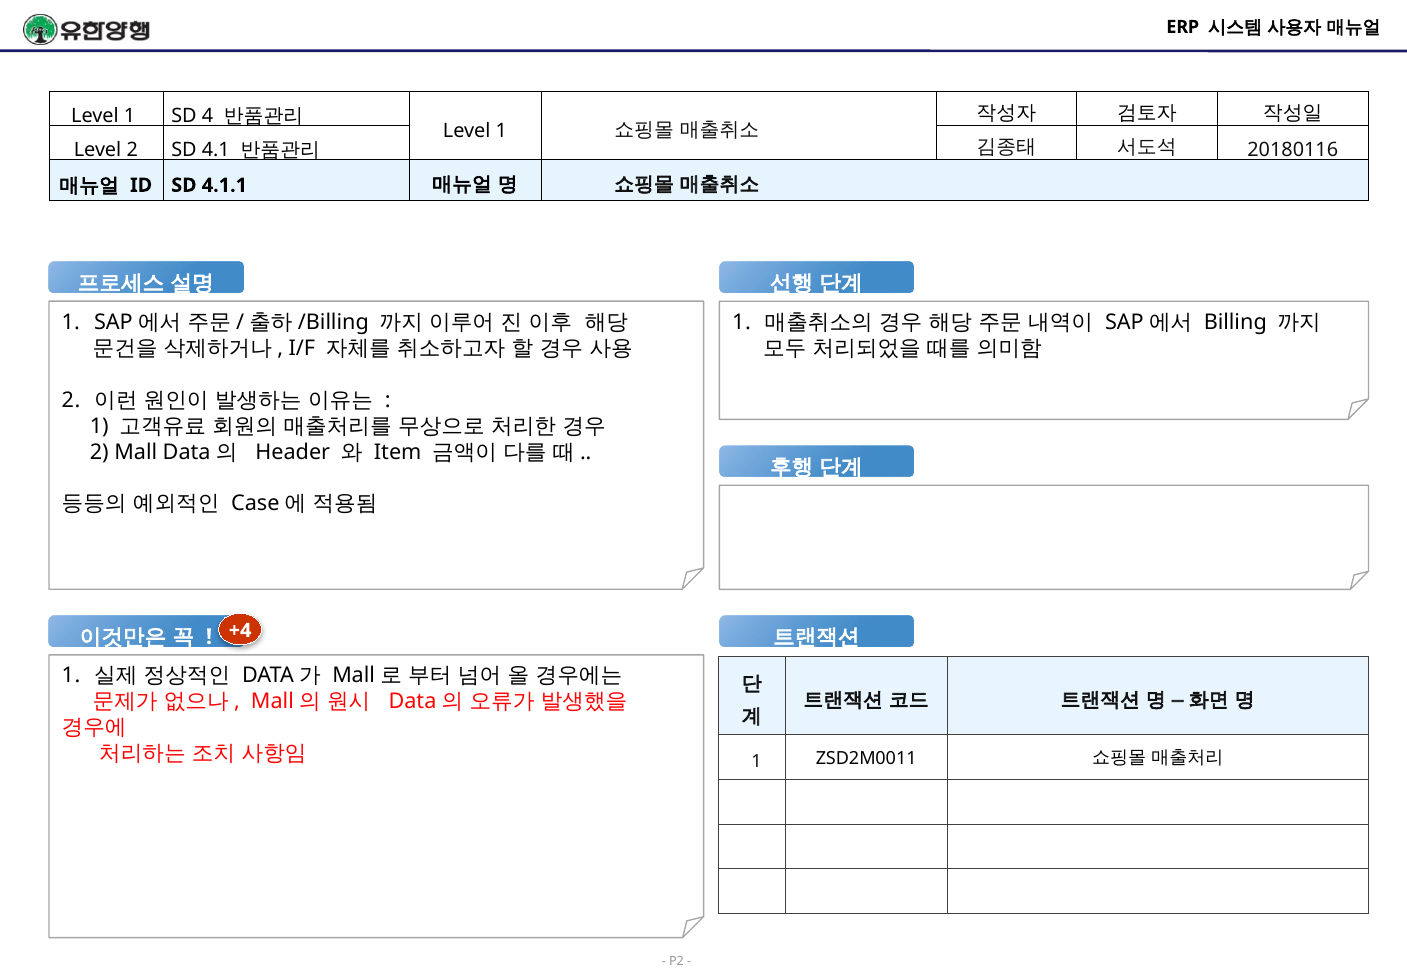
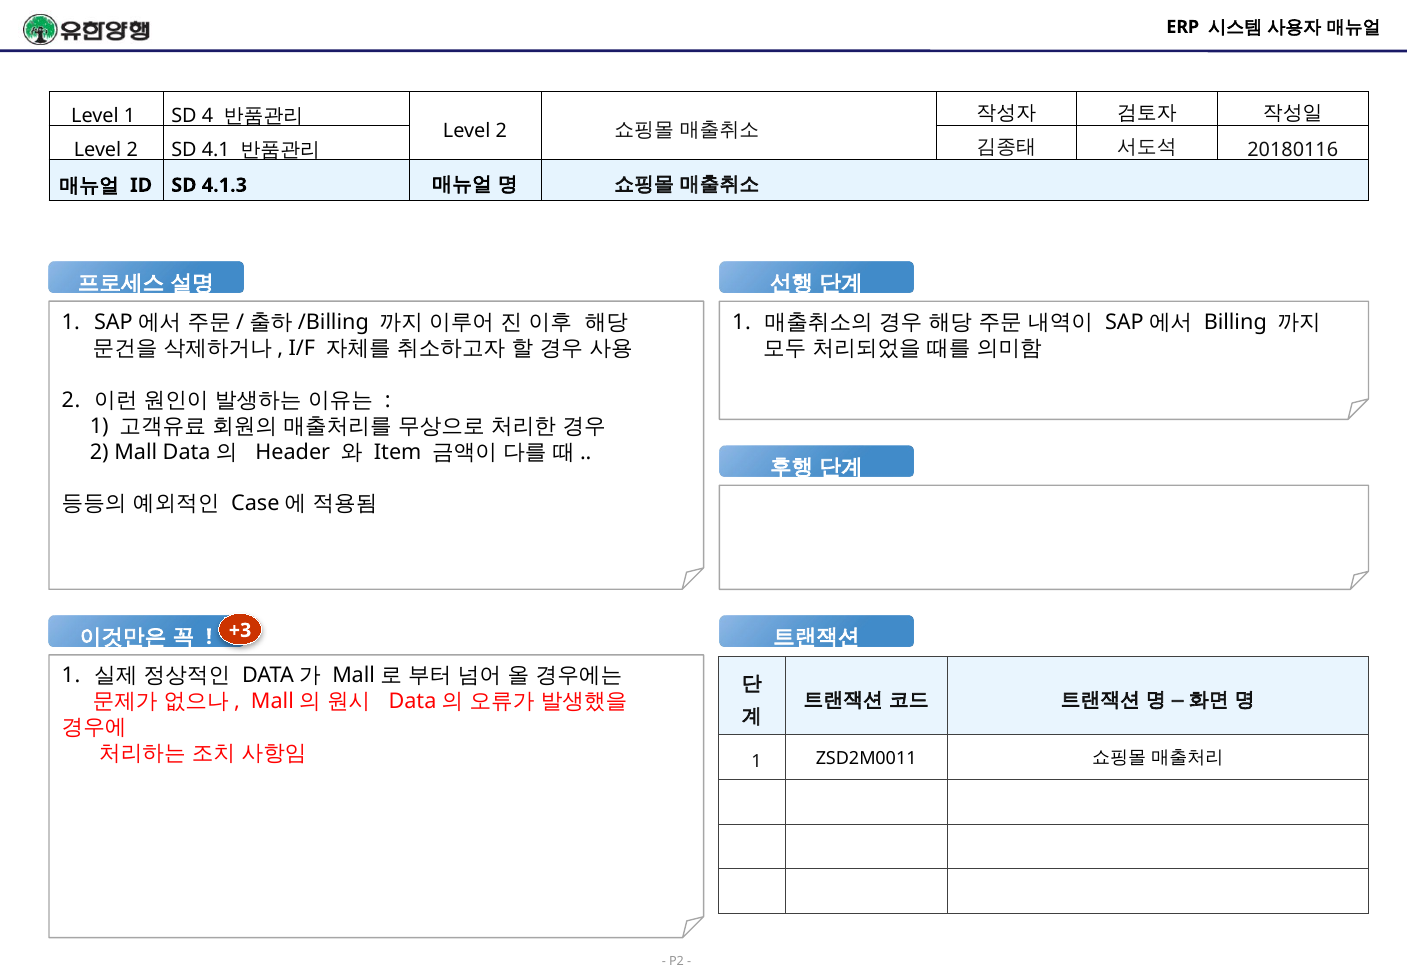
1: 1 -> 2 (501, 131)
4.1.1: 4.1.1 -> 4.1.3 (224, 185)
+4: +4 -> +3 (240, 631)
